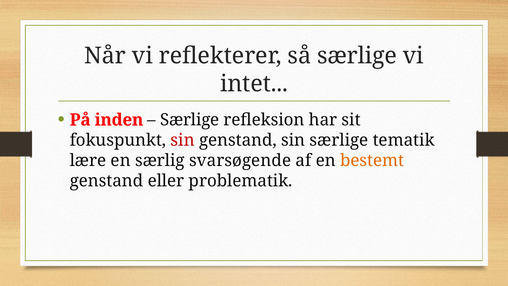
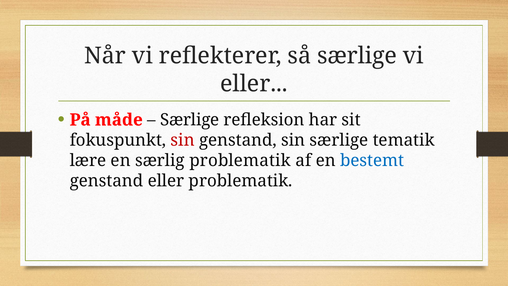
intet: intet -> eller (254, 84)
inden: inden -> måde (119, 120)
særlig svarsøgende: svarsøgende -> problematik (240, 160)
bestemt colour: orange -> blue (372, 160)
